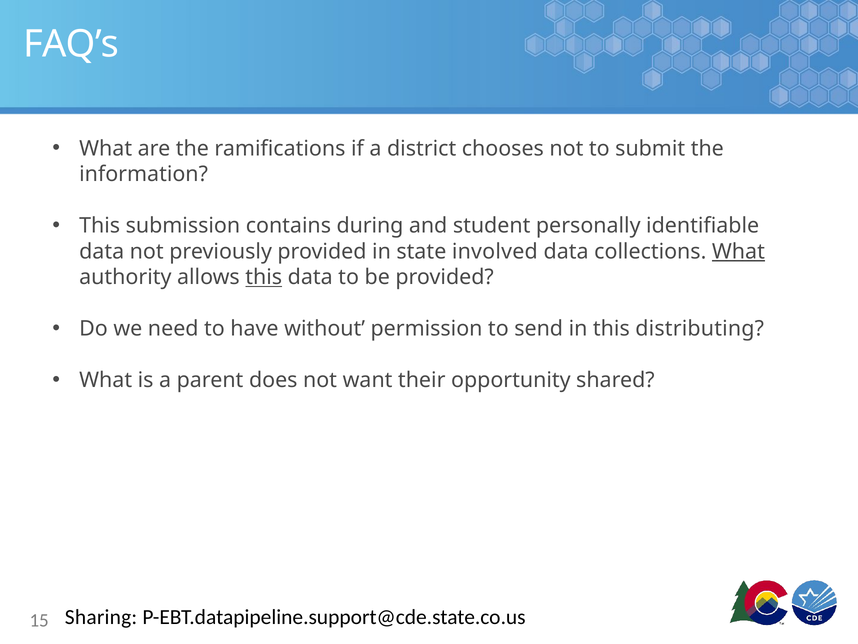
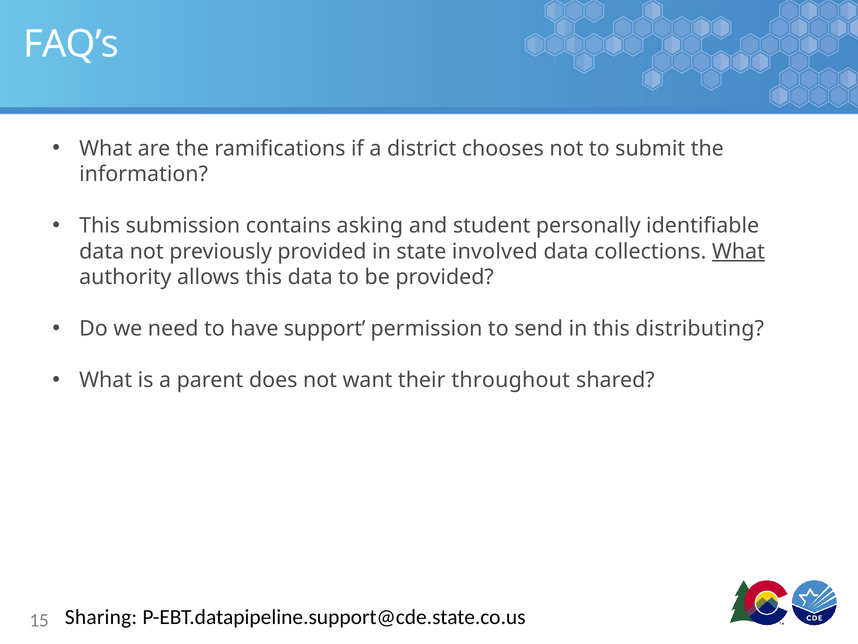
during: during -> asking (370, 226)
this underline: present -> none (264, 277)
without: without -> support (325, 329)
opportunity: opportunity -> throughout (511, 380)
